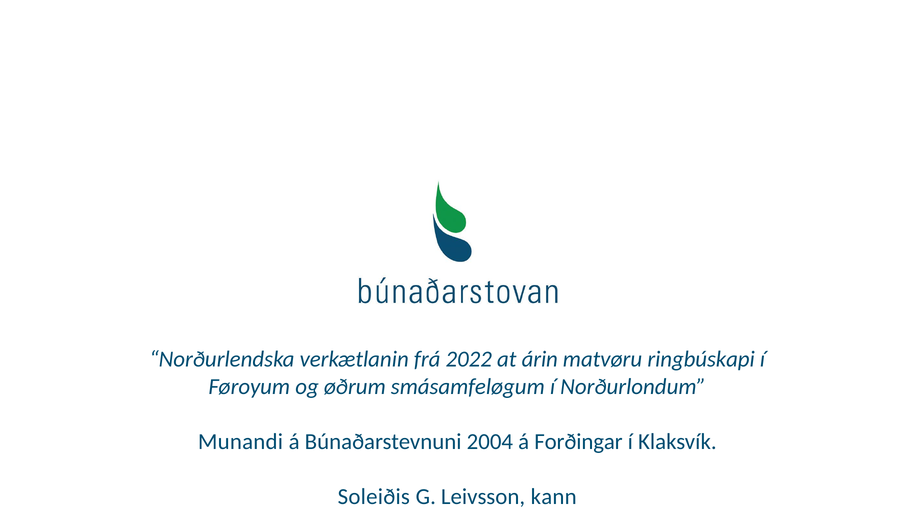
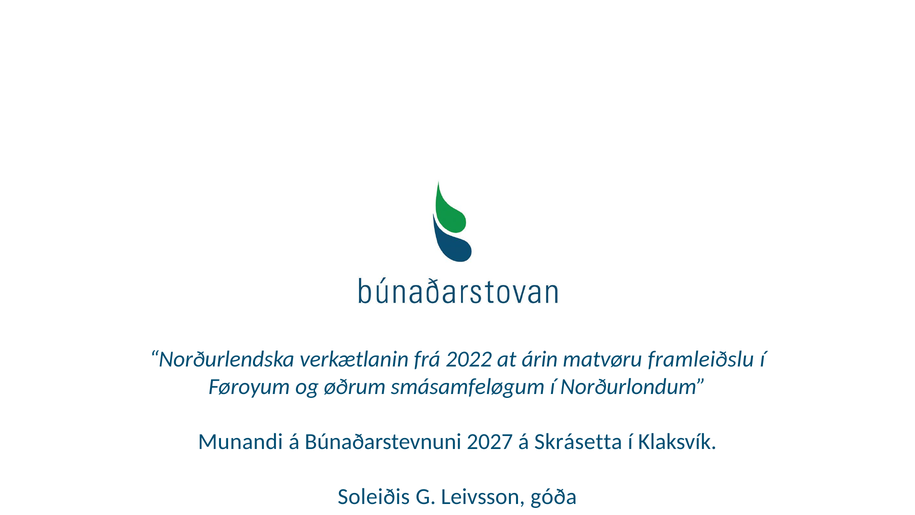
ringbúskapi: ringbúskapi -> framleiðslu (701, 359)
2004: 2004 -> 2027 (490, 441)
Forðingar: Forðingar -> Skrásetta (578, 441)
kann: kann -> góða (554, 496)
